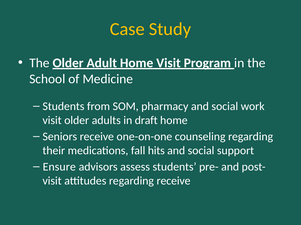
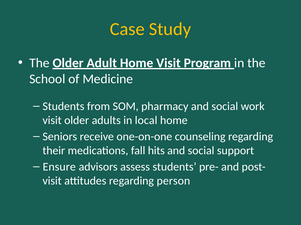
draft: draft -> local (146, 121)
regarding receive: receive -> person (173, 181)
